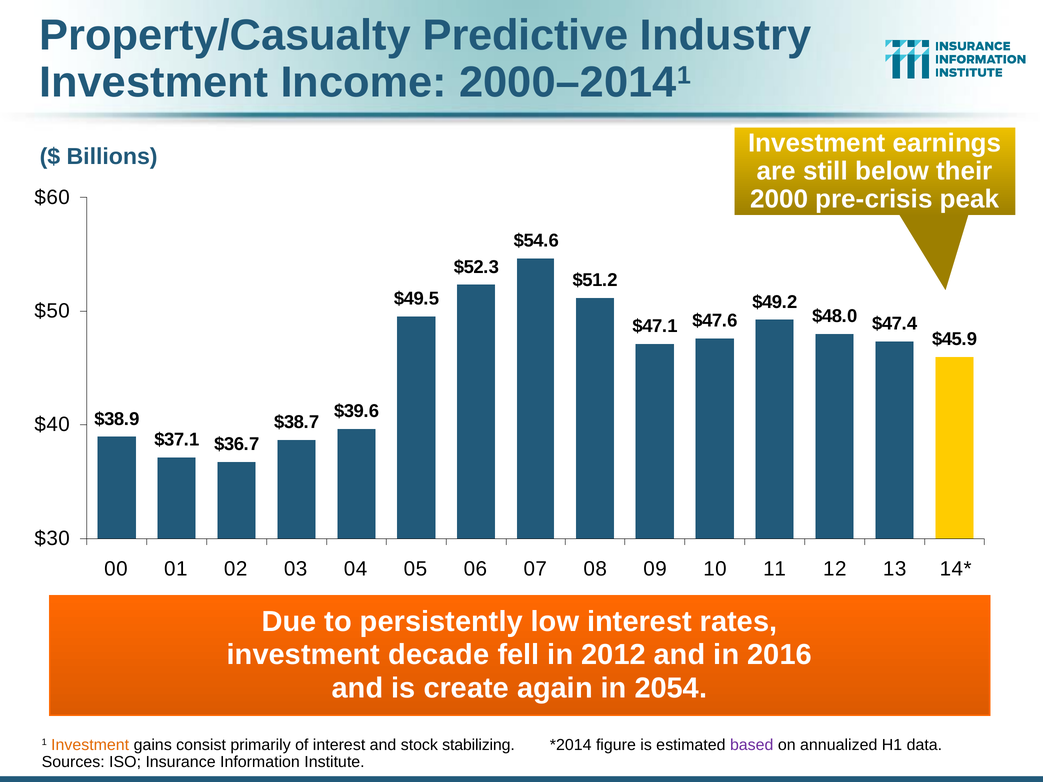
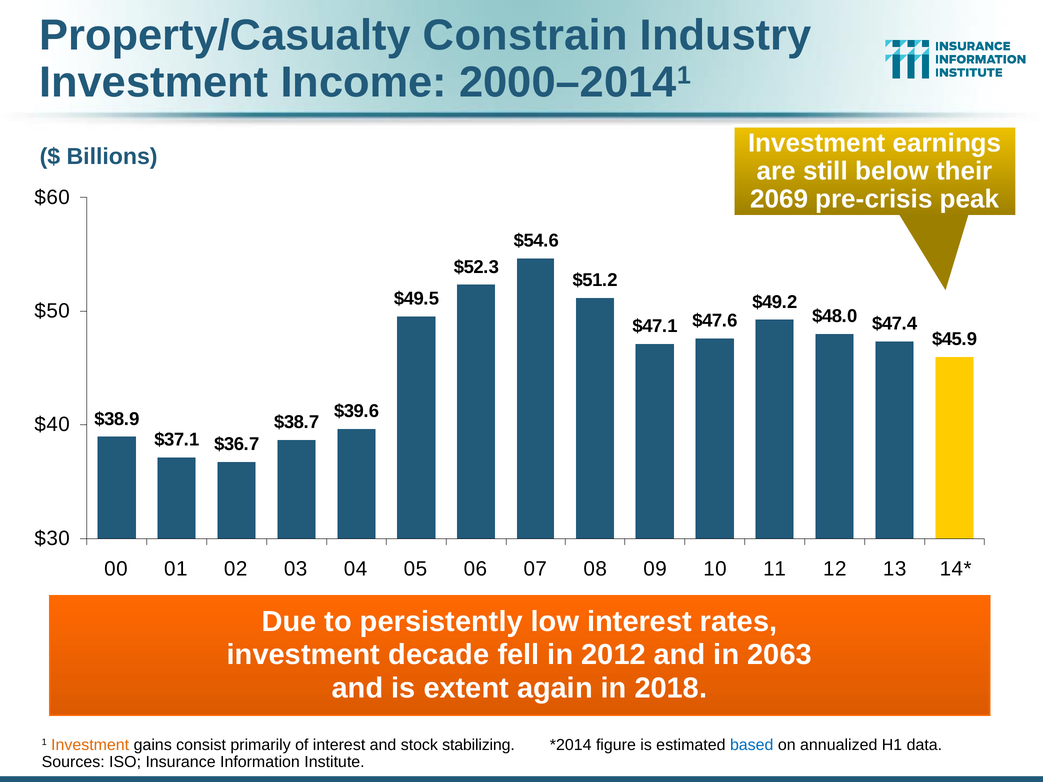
Predictive: Predictive -> Constrain (525, 36)
2000: 2000 -> 2069 (779, 199)
2016: 2016 -> 2063 (780, 655)
create: create -> extent (466, 688)
2054: 2054 -> 2018 (671, 688)
based colour: purple -> blue (752, 745)
